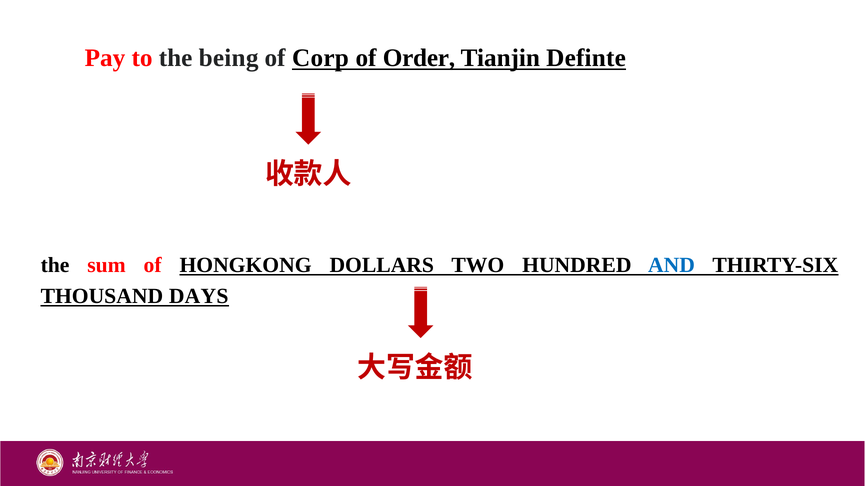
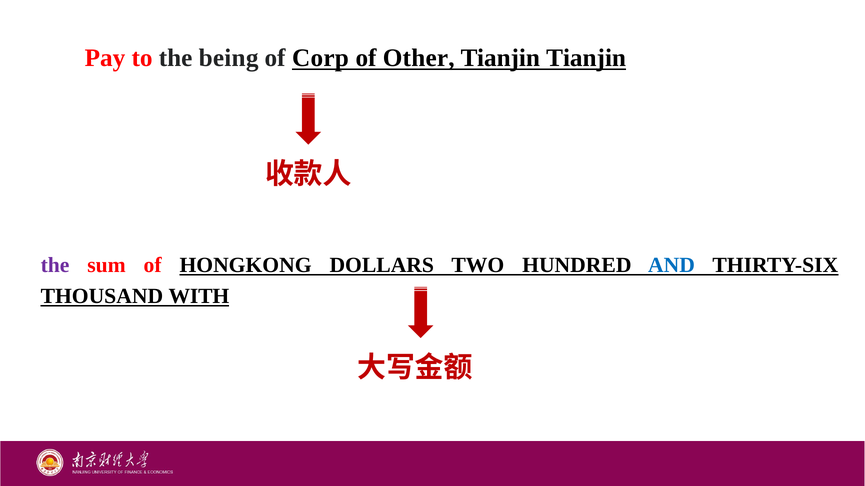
Order: Order -> Other (419, 58)
Tianjin Definte: Definte -> Tianjin (586, 58)
the colour: black -> purple (55, 265)
DAYS: DAYS -> WITH (199, 297)
